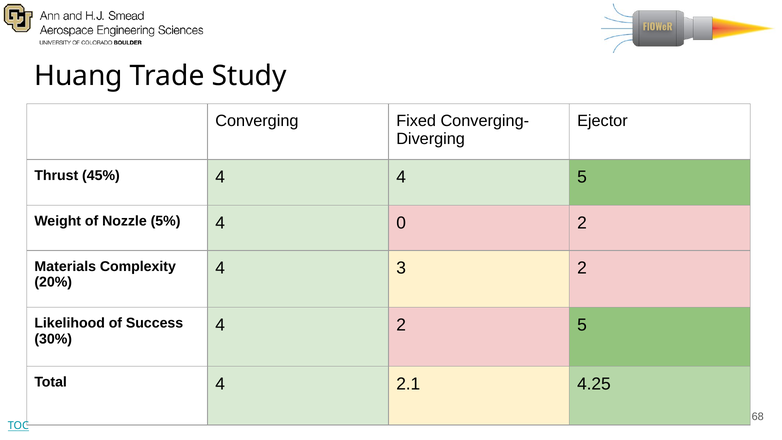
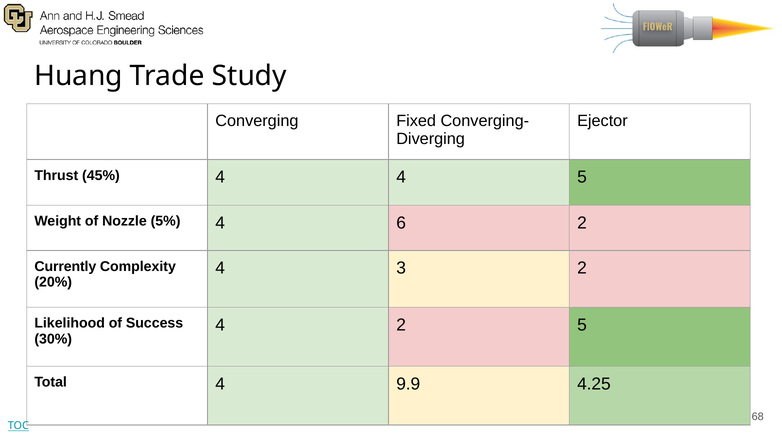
0: 0 -> 6 (401, 223)
Materials: Materials -> Currently (65, 266)
2.1: 2.1 -> 9.9 (408, 384)
